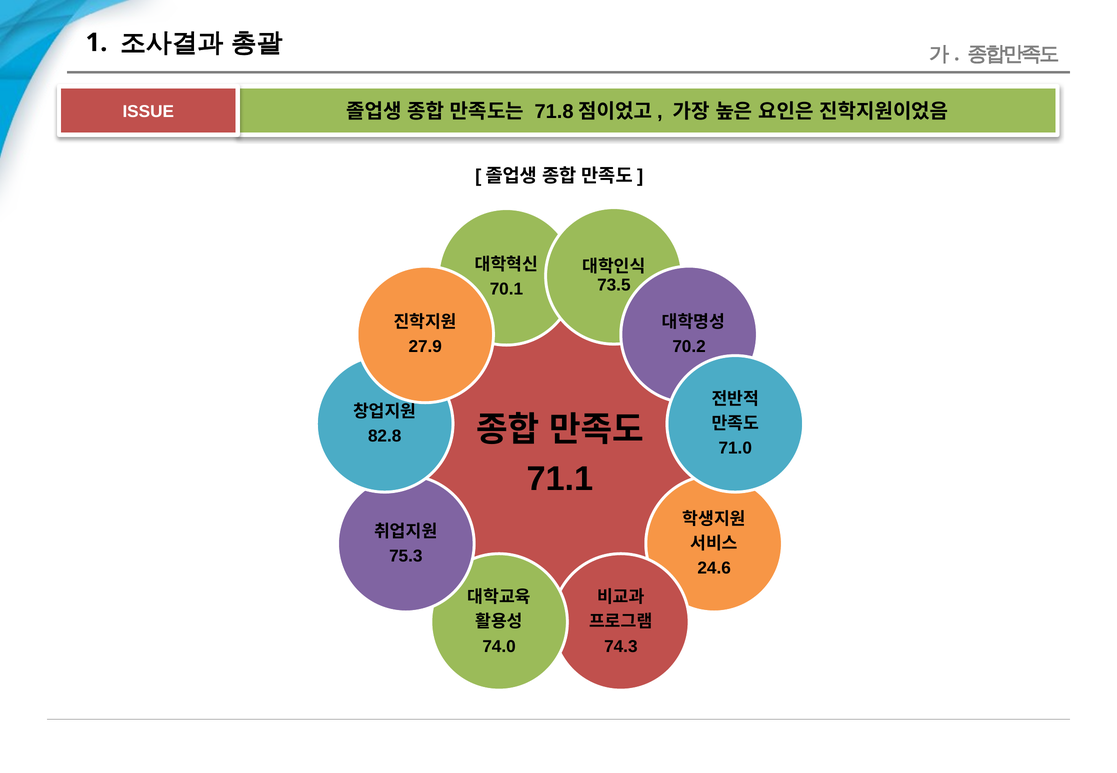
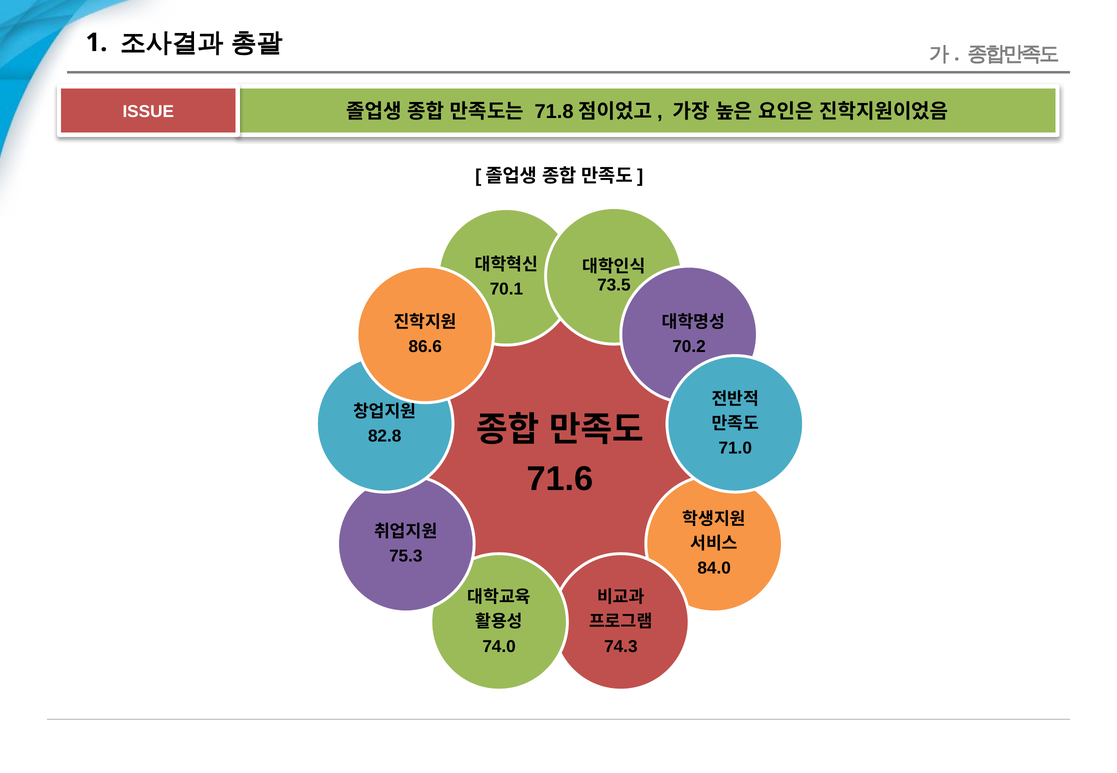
27.9: 27.9 -> 86.6 (425, 347)
71.1: 71.1 -> 71.6 (560, 479)
24.6: 24.6 -> 84.0 (714, 568)
